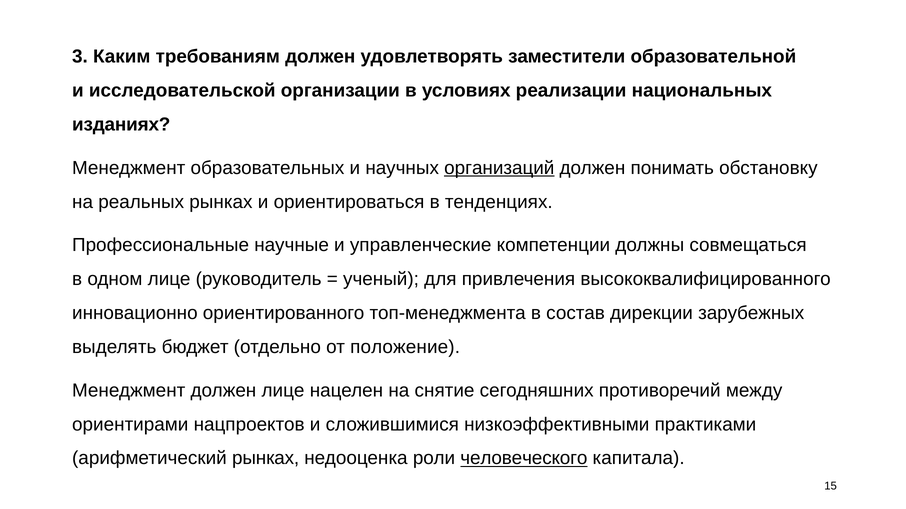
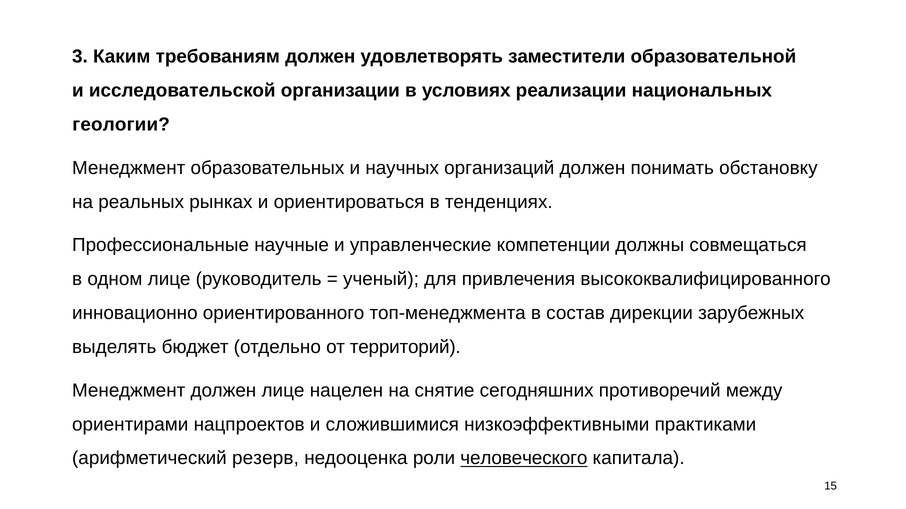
изданиях: изданиях -> геологии (121, 125)
организаций underline: present -> none (499, 168)
положение: положение -> территорий (405, 347)
арифметический рынках: рынках -> резерв (265, 459)
